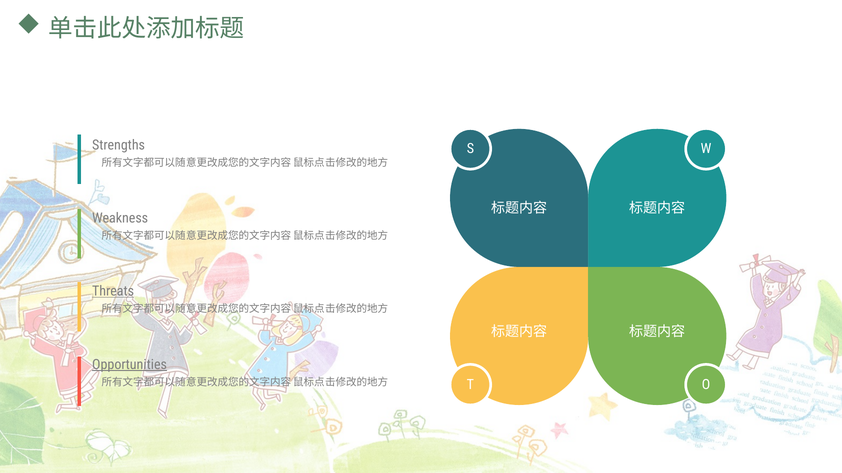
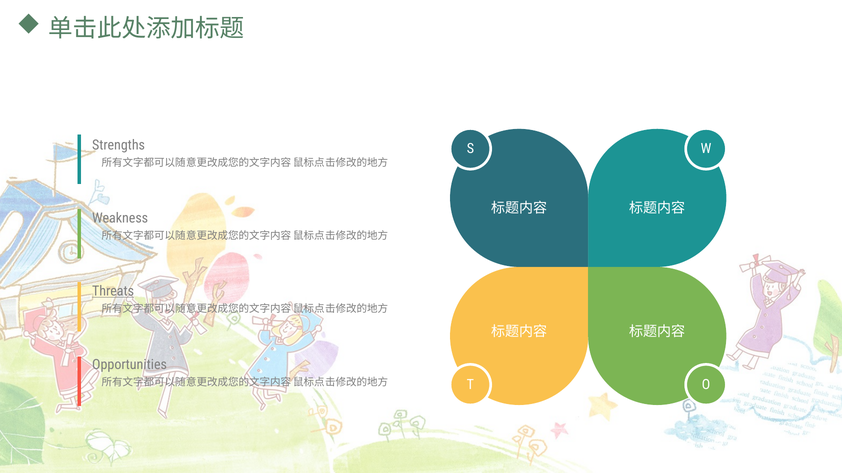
Opportunities underline: present -> none (130, 365)
